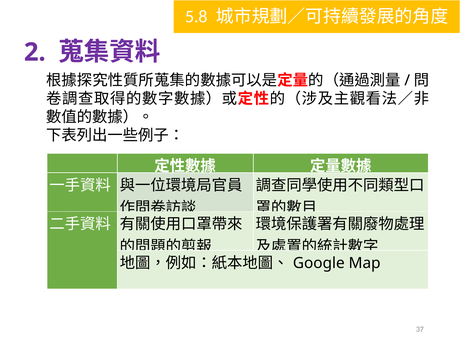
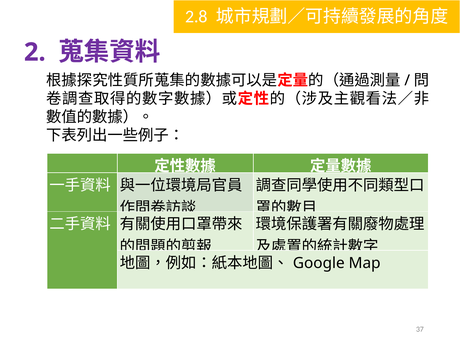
5.8: 5.8 -> 2.8 (196, 17)
